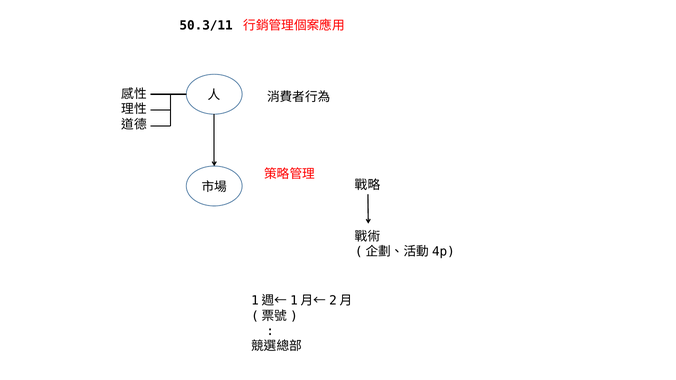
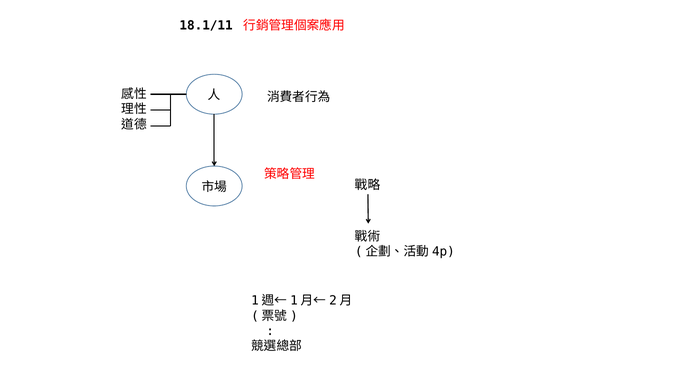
50.3/11: 50.3/11 -> 18.1/11 (206, 25)
